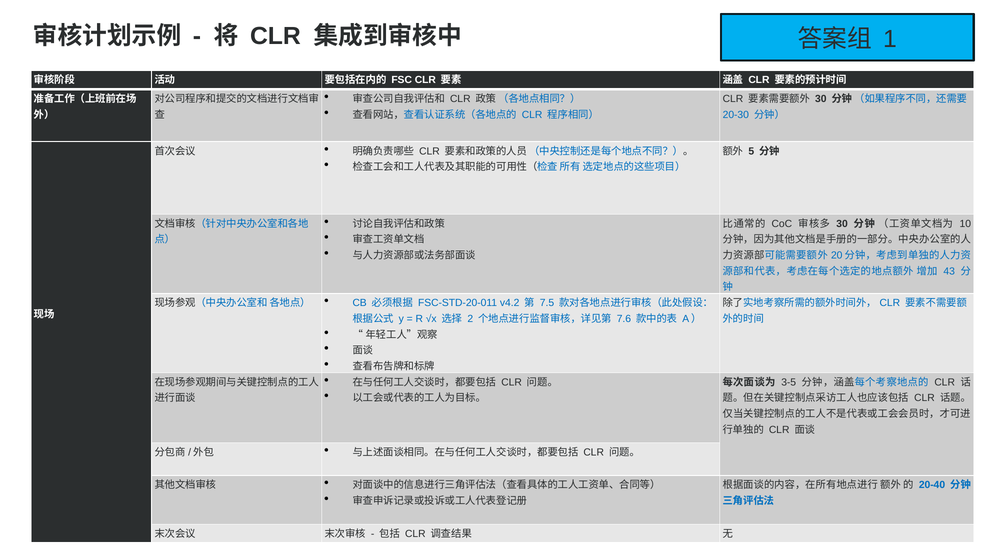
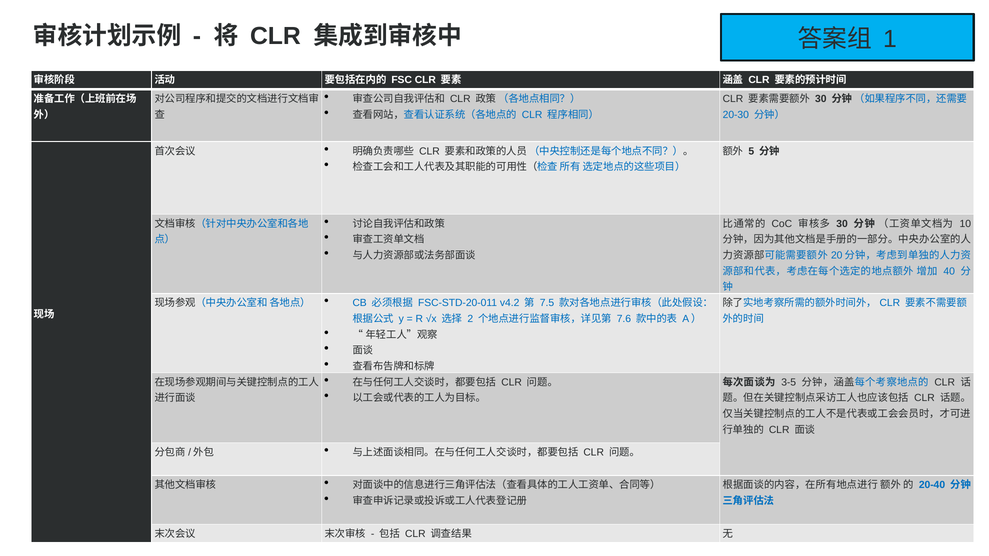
43: 43 -> 40 (949, 271)
